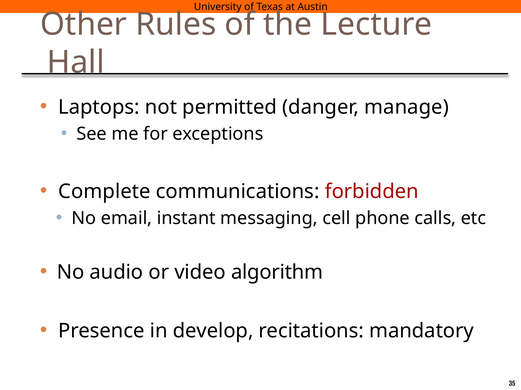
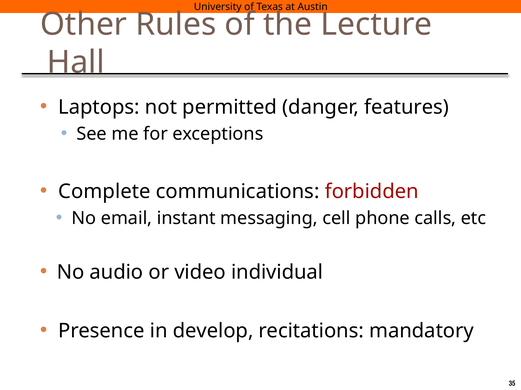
manage: manage -> features (407, 107)
algorithm: algorithm -> individual (277, 273)
